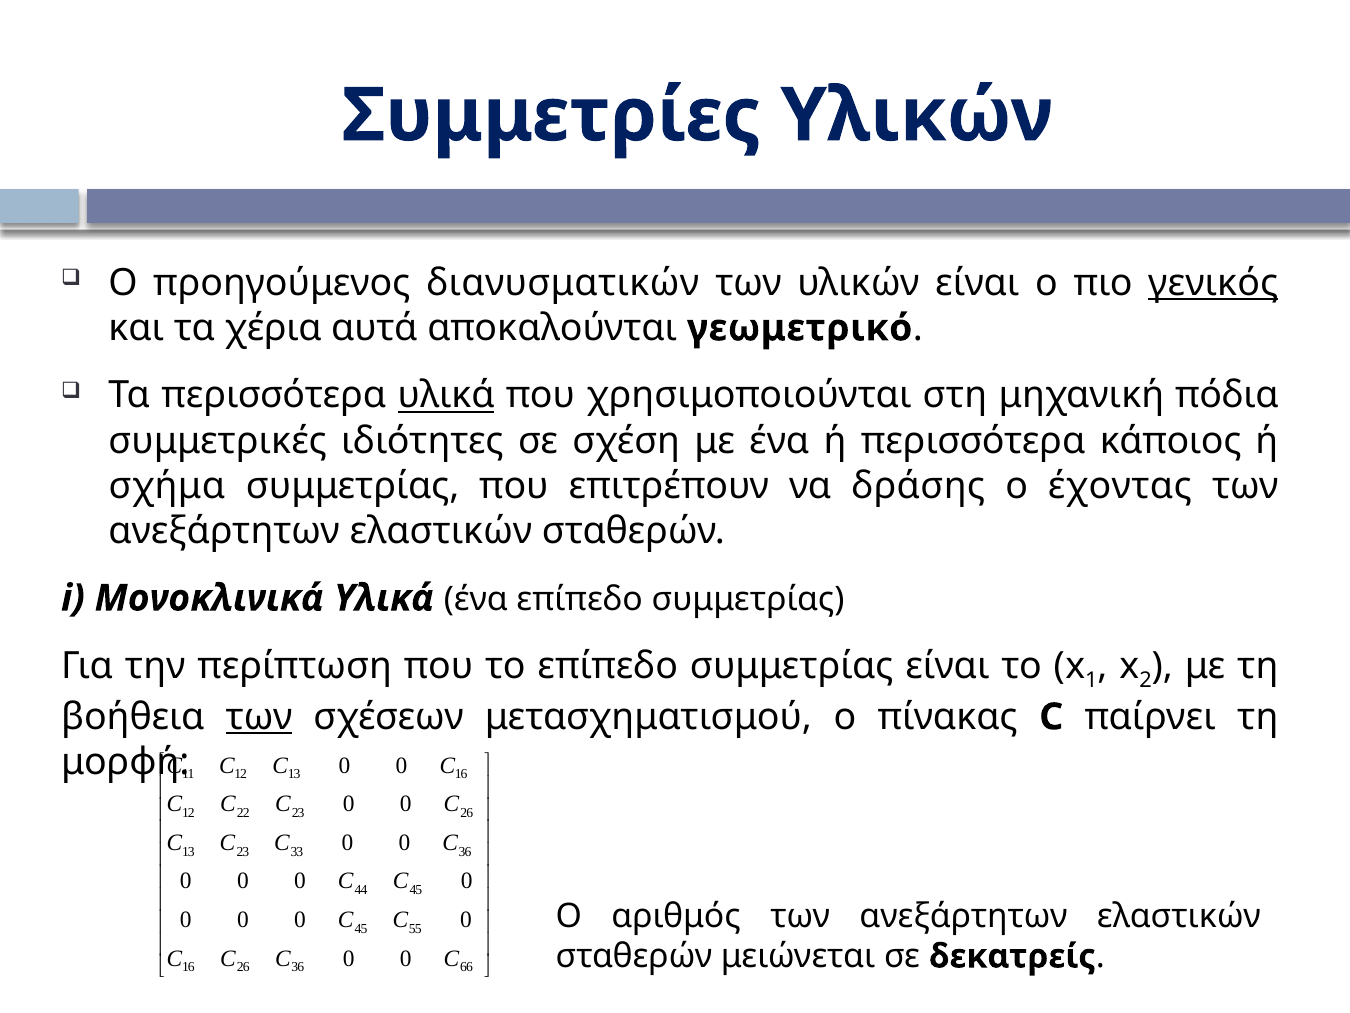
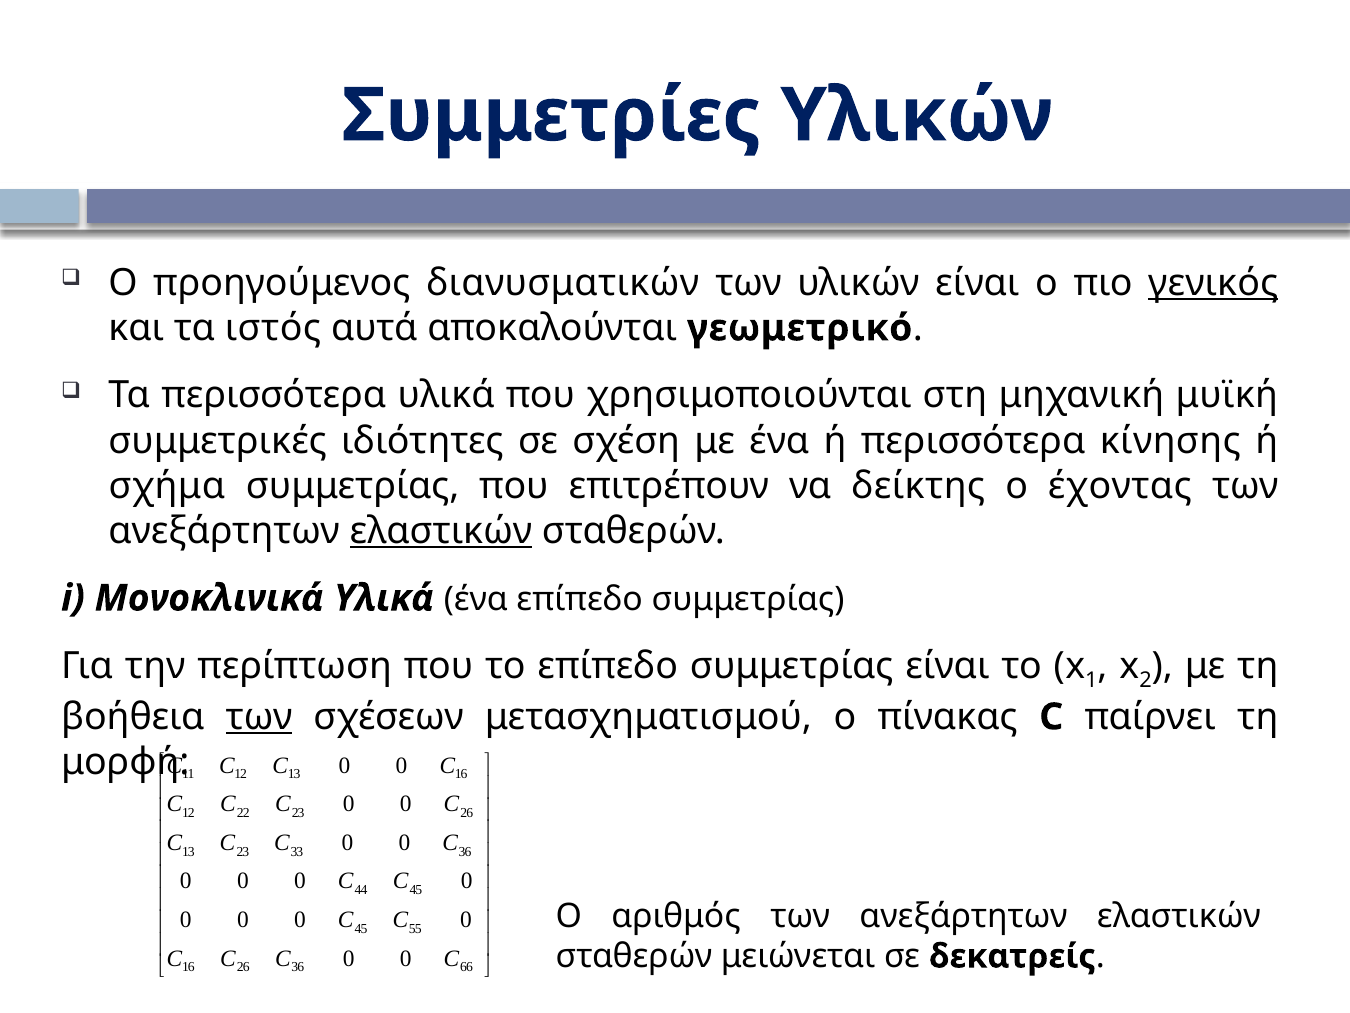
χέρια: χέρια -> ιστός (273, 328)
υλικά underline: present -> none (446, 395)
πόδια: πόδια -> μυϊκή (1227, 395)
κάποιος: κάποιος -> κίνησης (1170, 440)
δράσης: δράσης -> δείκτης (918, 485)
ελαστικών underline: none -> present (441, 530)
